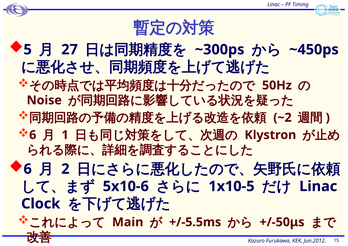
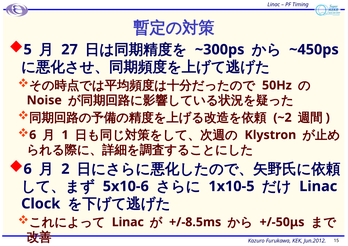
Main: Main -> Linac (128, 222)
+/-5.5ms: +/-5.5ms -> +/-8.5ms (195, 222)
